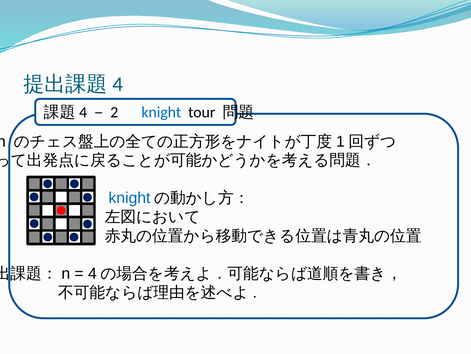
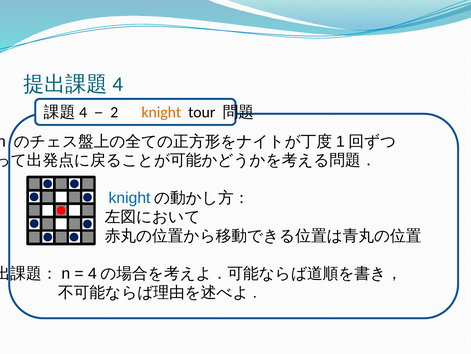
knight colour: blue -> orange (161, 112)
